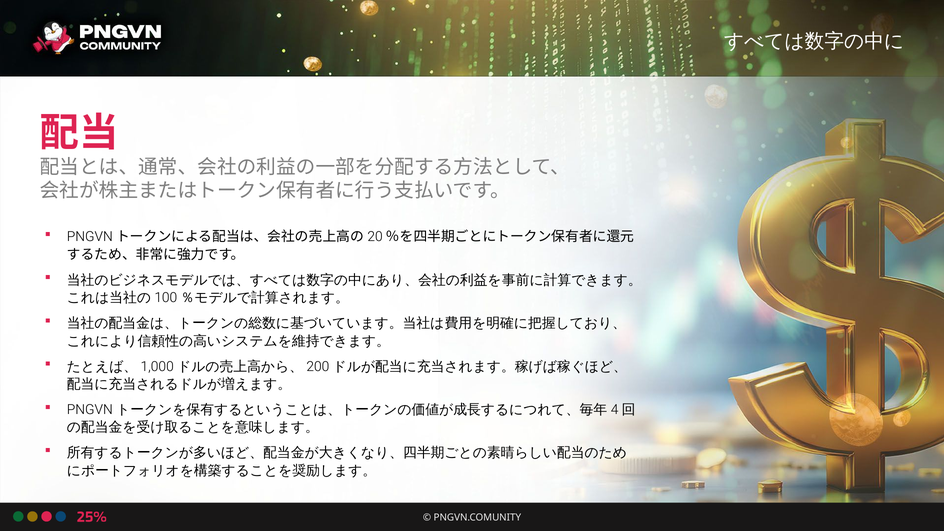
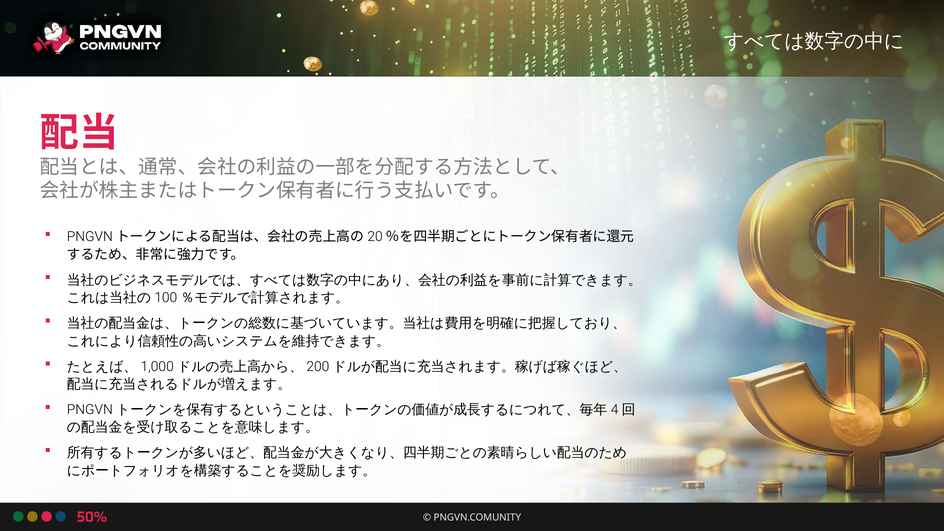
25%: 25% -> 50% (92, 517)
